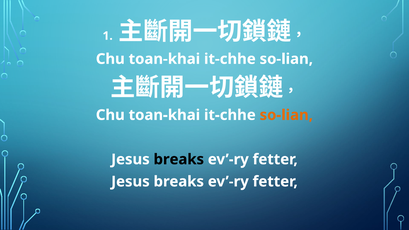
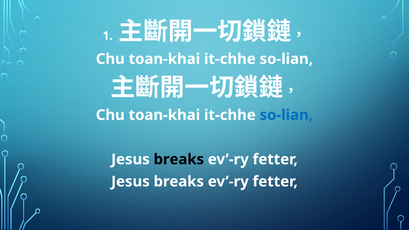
so-lian colour: orange -> blue (286, 115)
